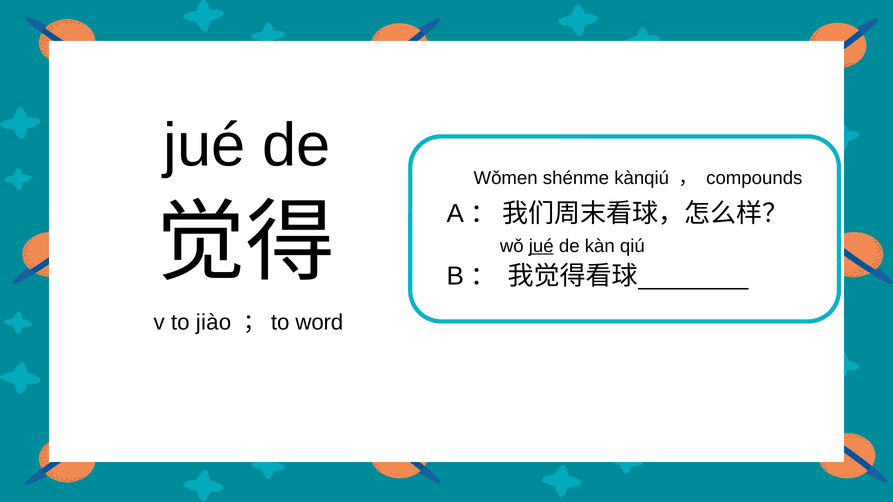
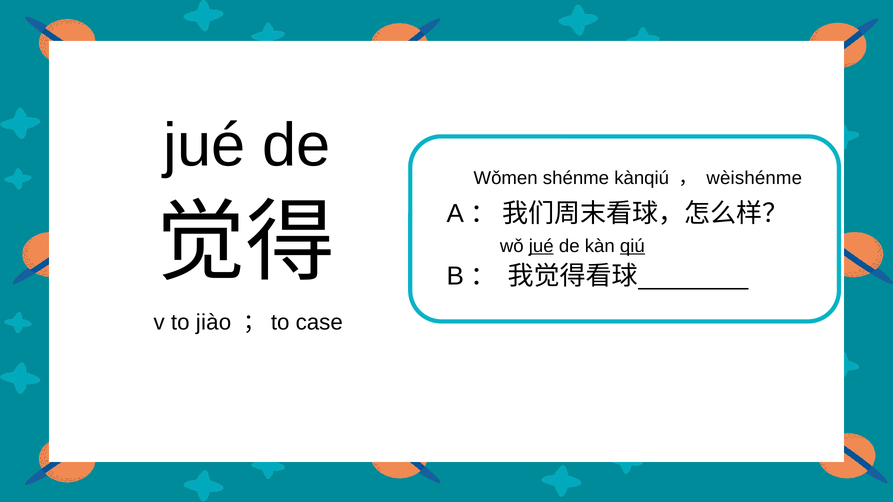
compounds: compounds -> wèishénme (754, 178)
qiú underline: none -> present (632, 246)
word: word -> case (319, 323)
